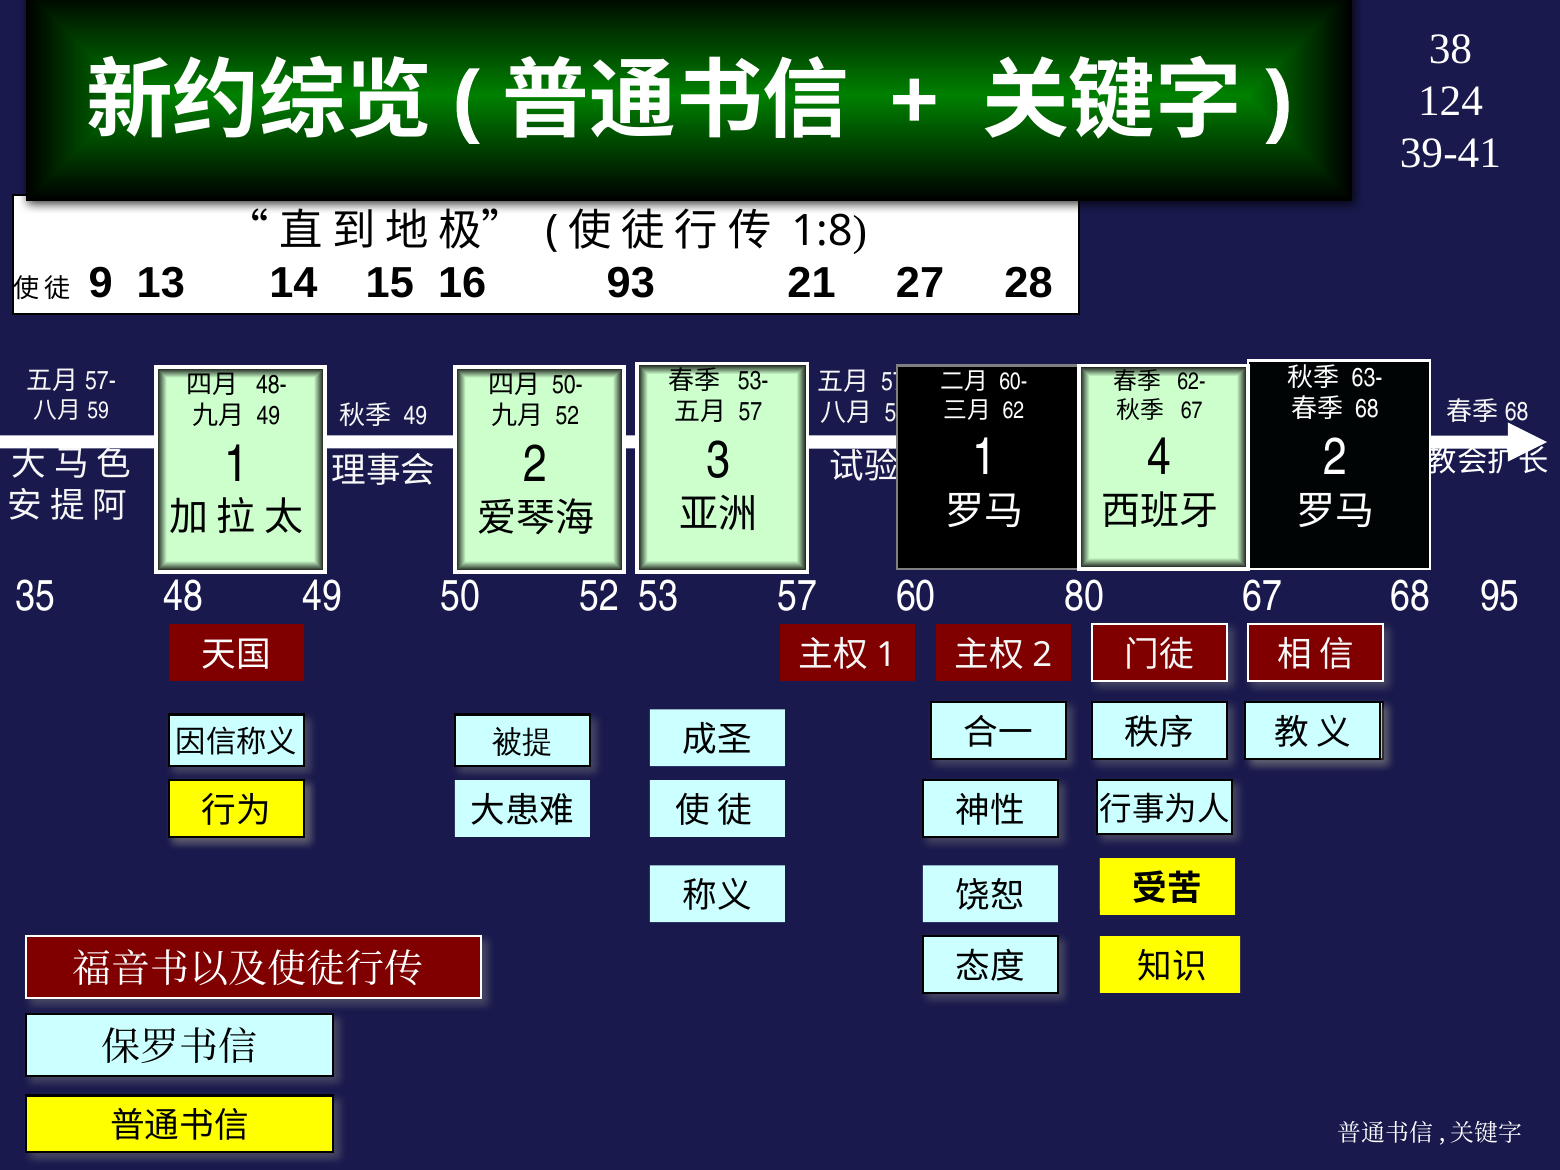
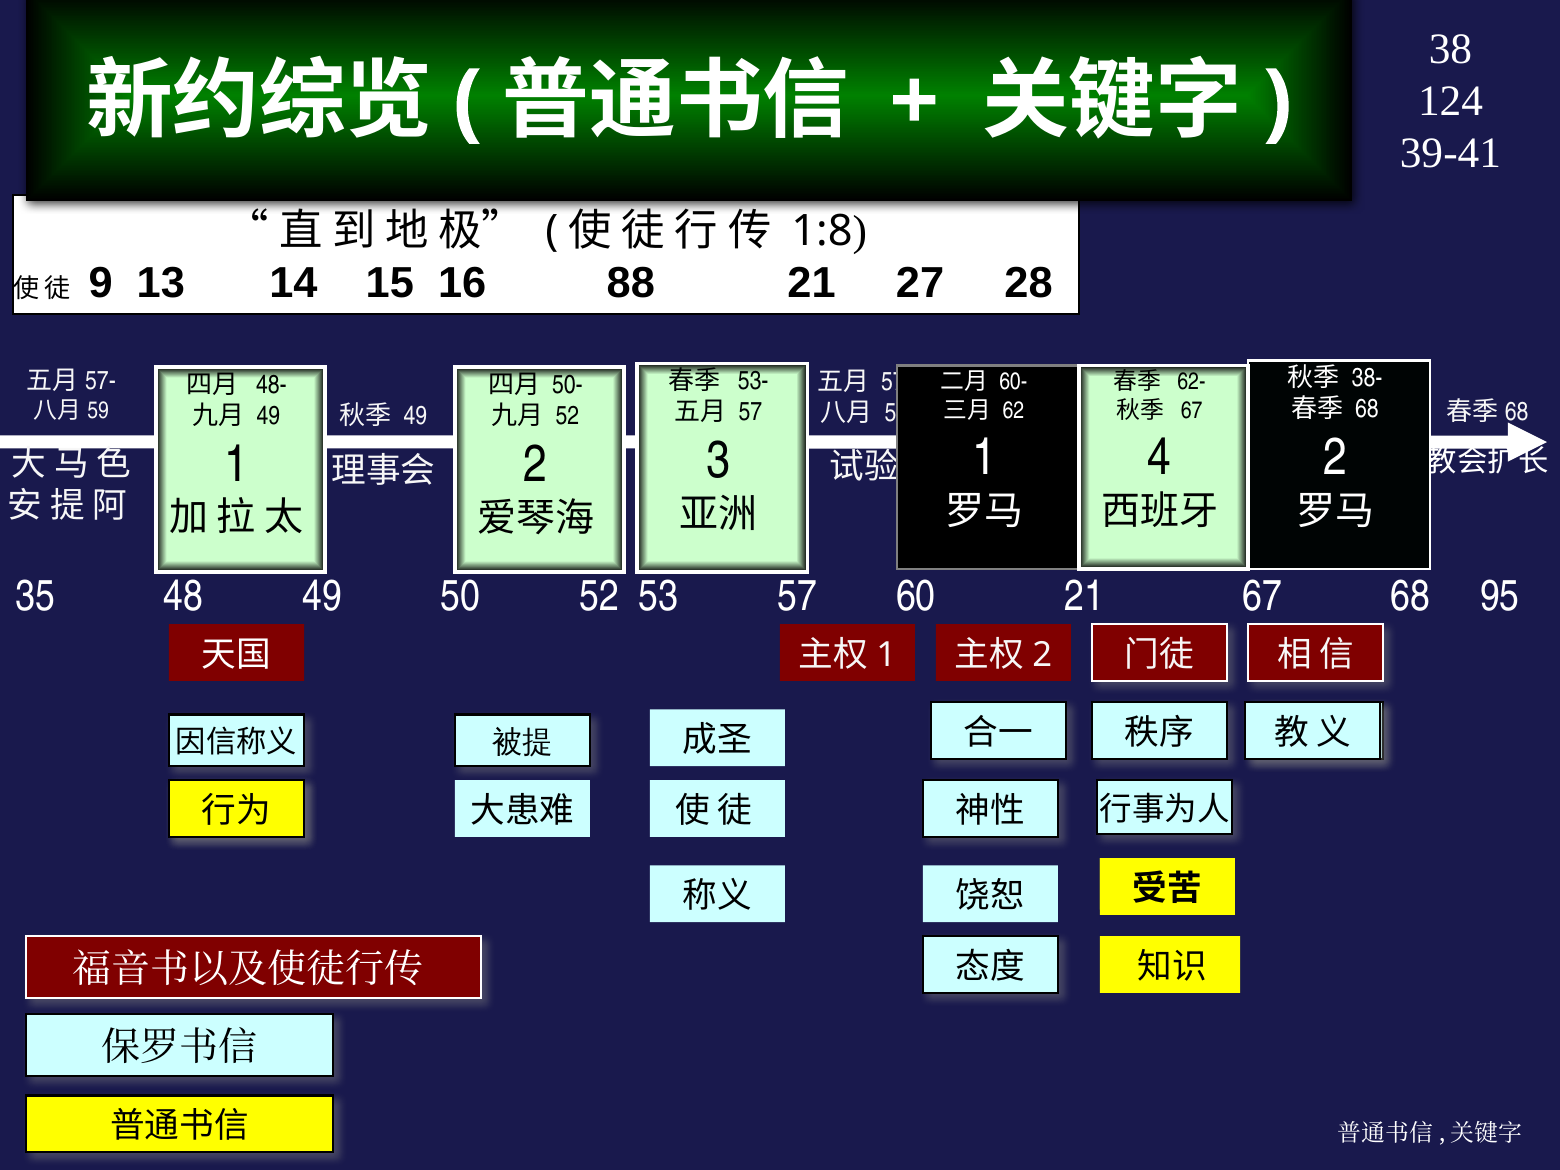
93: 93 -> 88 (631, 284)
63-: 63- -> 38- (1367, 378)
60 80: 80 -> 21 (1084, 596)
